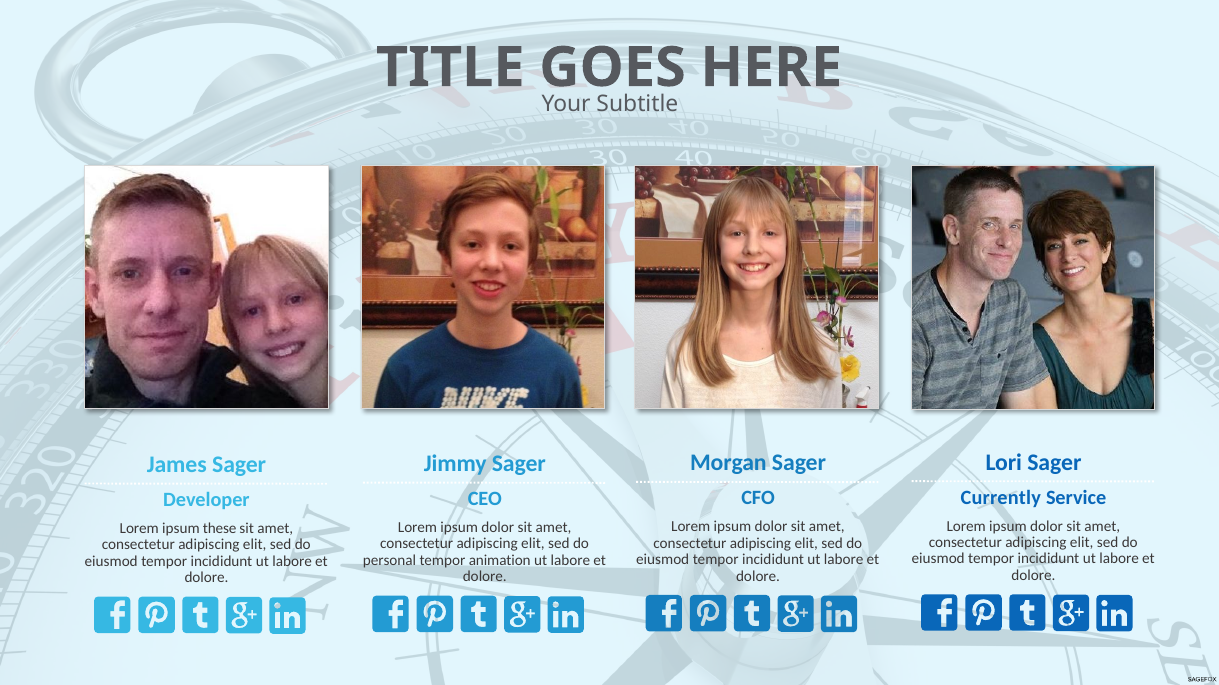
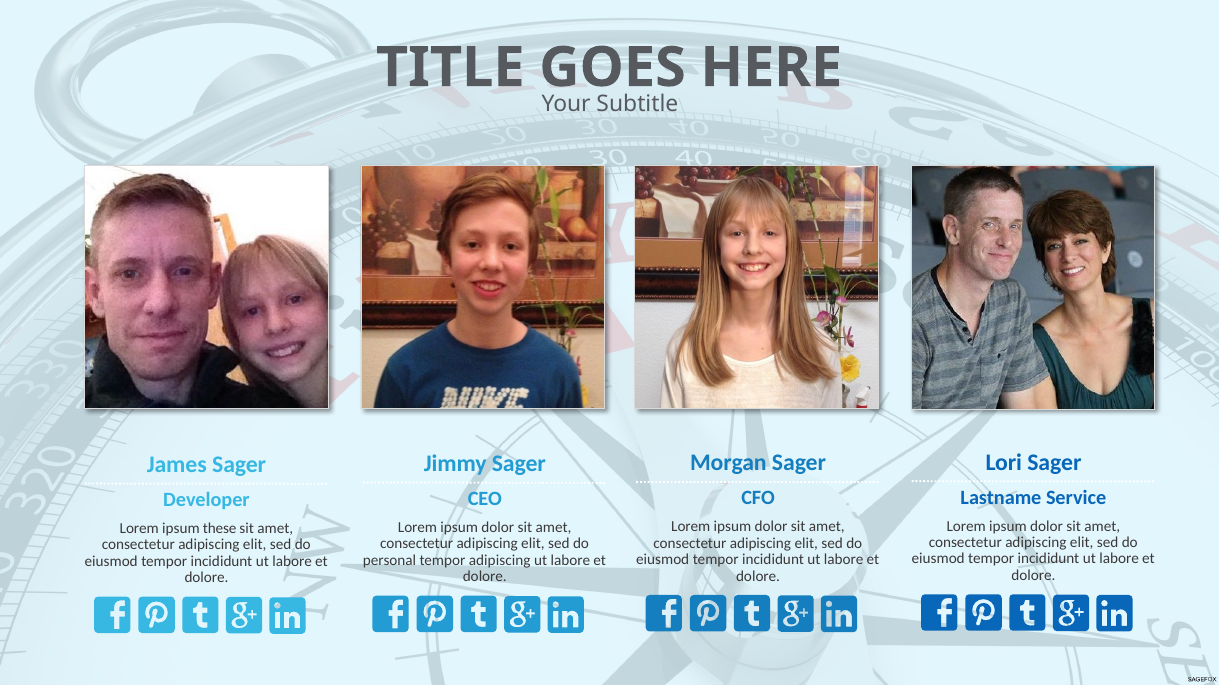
Currently: Currently -> Lastname (1001, 498)
tempor animation: animation -> adipiscing (500, 561)
